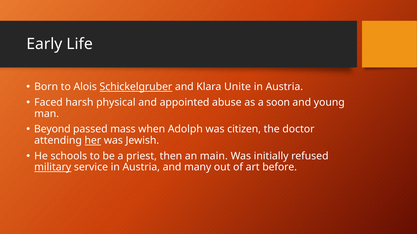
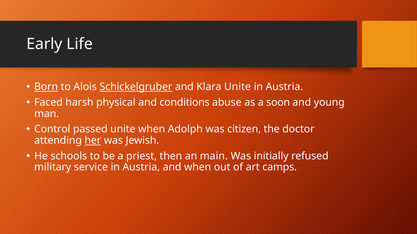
Born underline: none -> present (46, 87)
appointed: appointed -> conditions (185, 103)
Beyond: Beyond -> Control (52, 130)
passed mass: mass -> unite (123, 130)
military underline: present -> none (53, 168)
and many: many -> when (198, 168)
before: before -> camps (280, 168)
